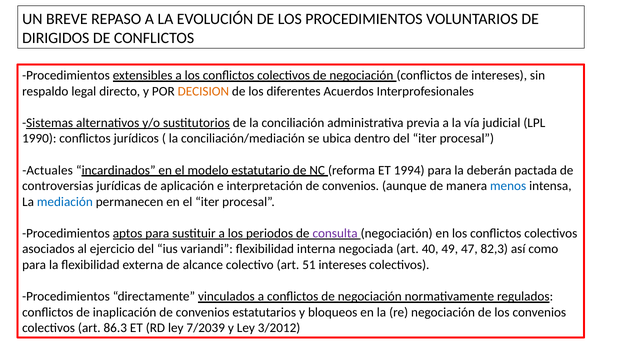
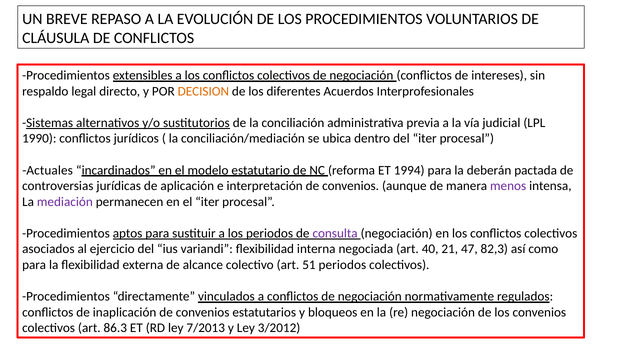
DIRIGIDOS: DIRIGIDOS -> CLÁUSULA (56, 38)
menos colour: blue -> purple (508, 186)
mediación colour: blue -> purple (65, 202)
49: 49 -> 21 (450, 249)
51 intereses: intereses -> periodos (342, 265)
7/2039: 7/2039 -> 7/2013 (206, 328)
